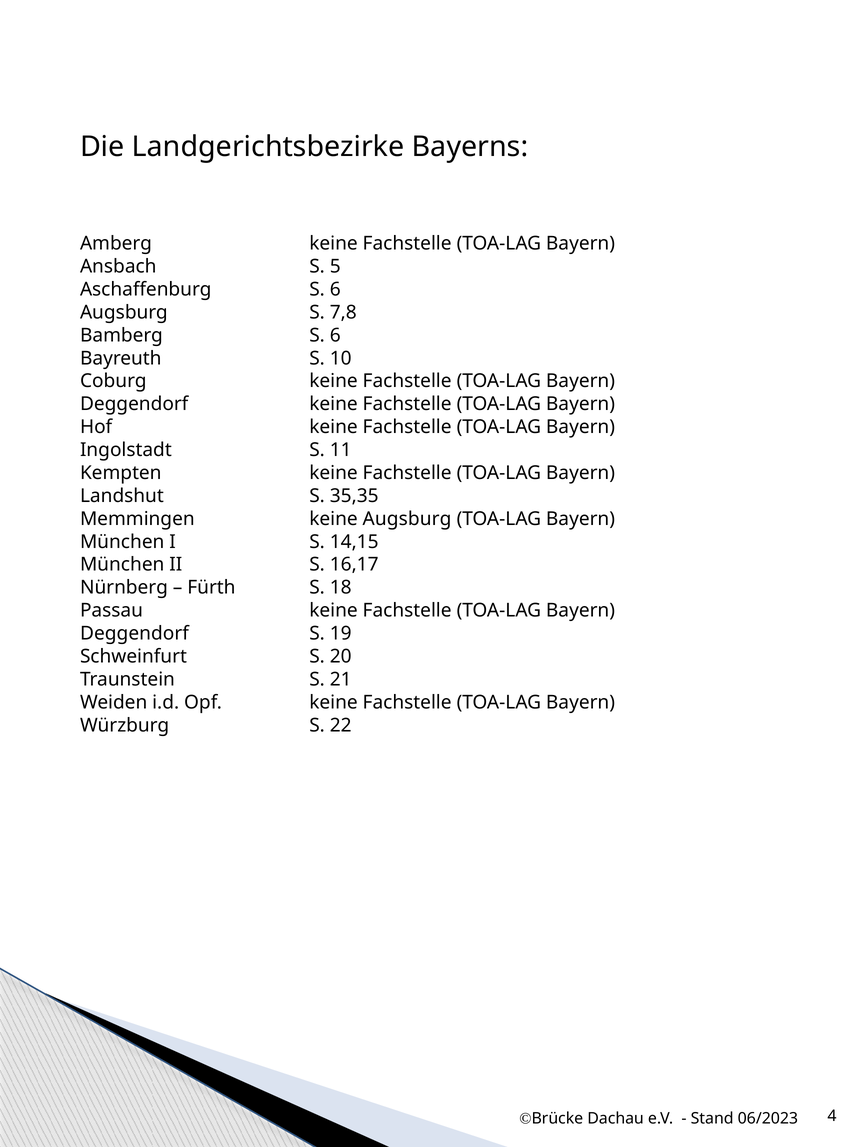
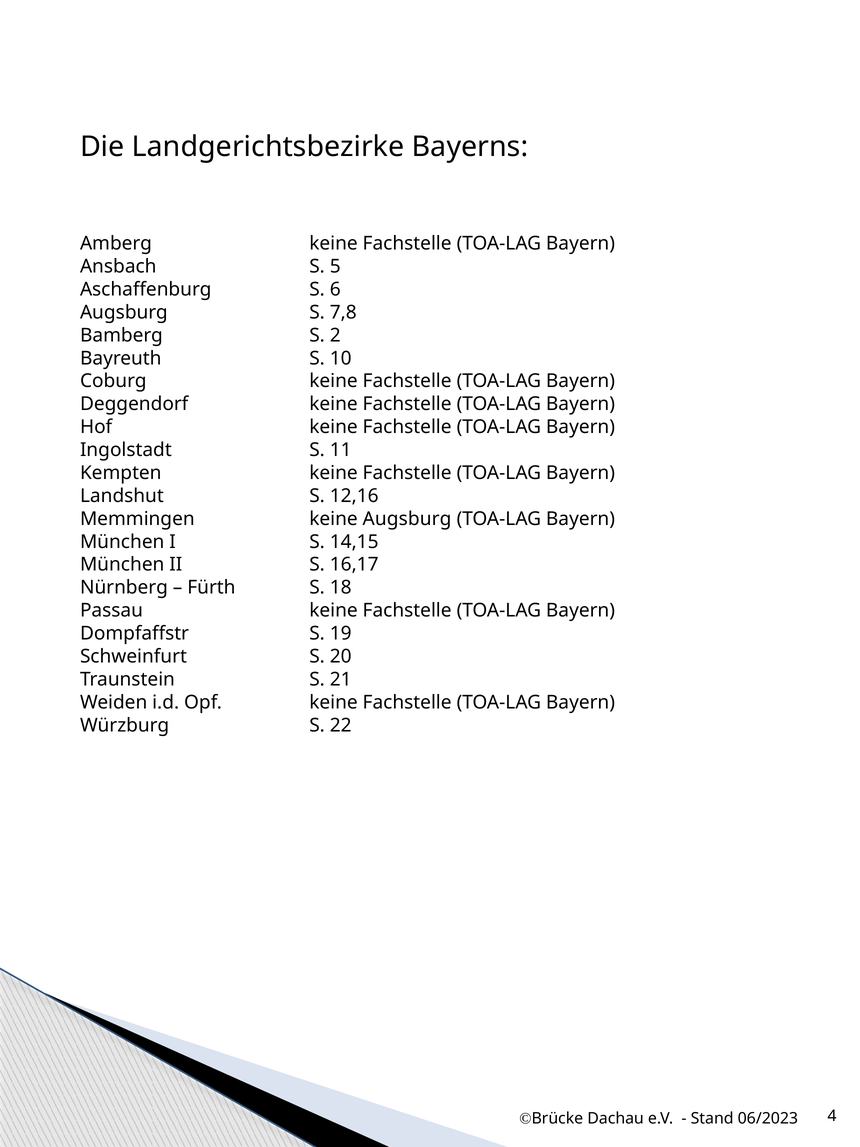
Bamberg S 6: 6 -> 2 (335, 335)
35,35: 35,35 -> 12,16 (354, 496)
Deggendorf: Deggendorf -> Dompfaffstr (135, 633)
